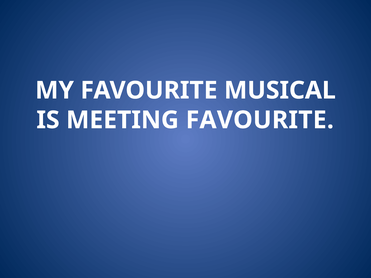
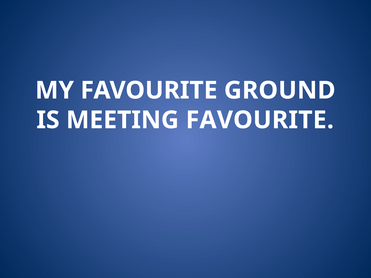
MUSICAL: MUSICAL -> GROUND (280, 90)
